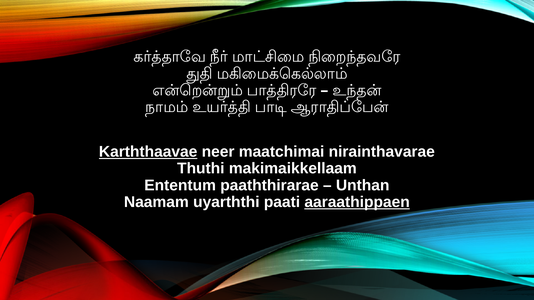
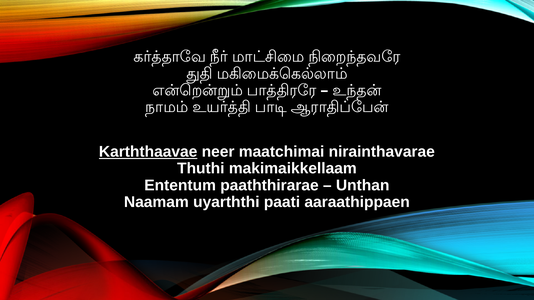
aaraathippaen underline: present -> none (357, 202)
